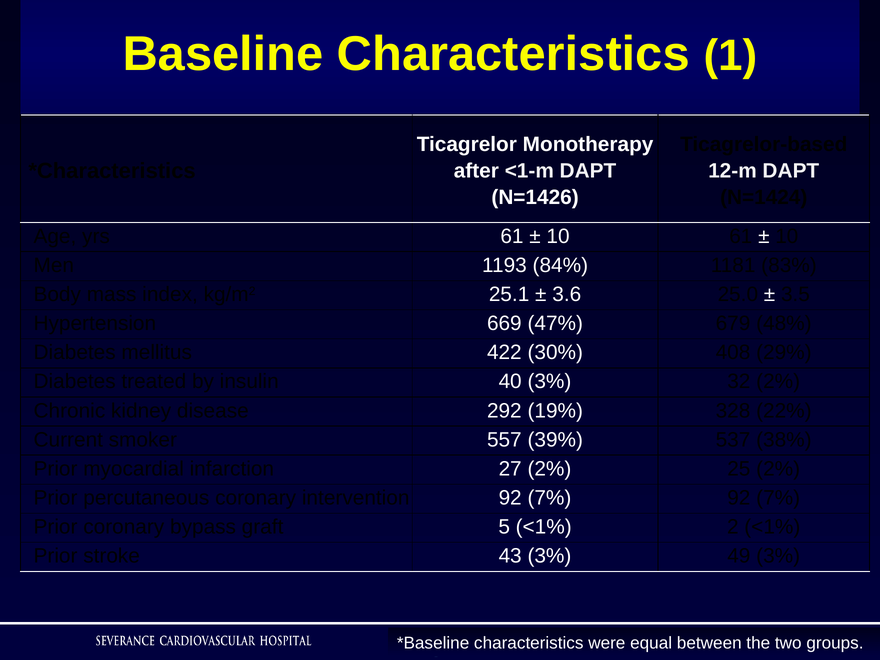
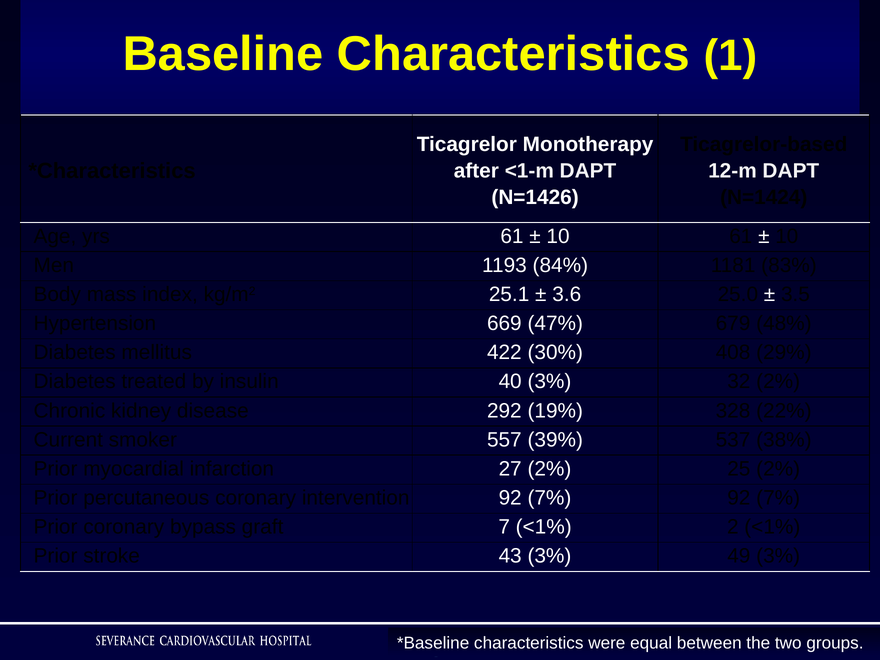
5: 5 -> 7 (504, 527)
